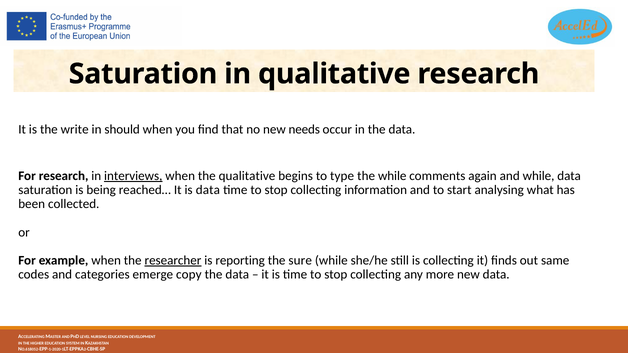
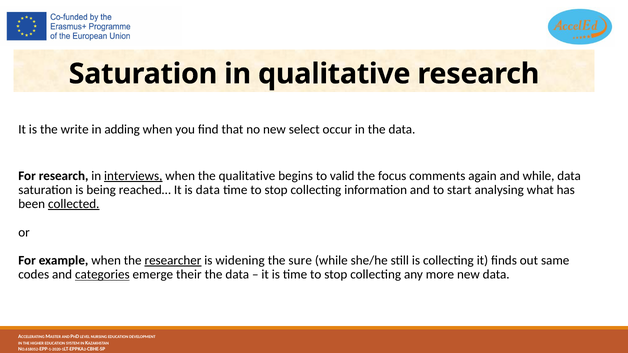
should: should -> adding (122, 129)
needs: needs -> select (304, 129)
type: type -> valid (342, 176)
the while: while -> focus (392, 176)
collected underline: none -> present (74, 204)
reporting: reporting -> widening (240, 261)
categories underline: none -> present (102, 275)
copy: copy -> their (189, 275)
